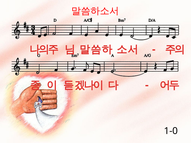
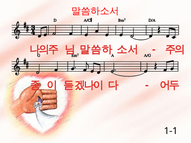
1-0: 1-0 -> 1-1 (171, 131)
